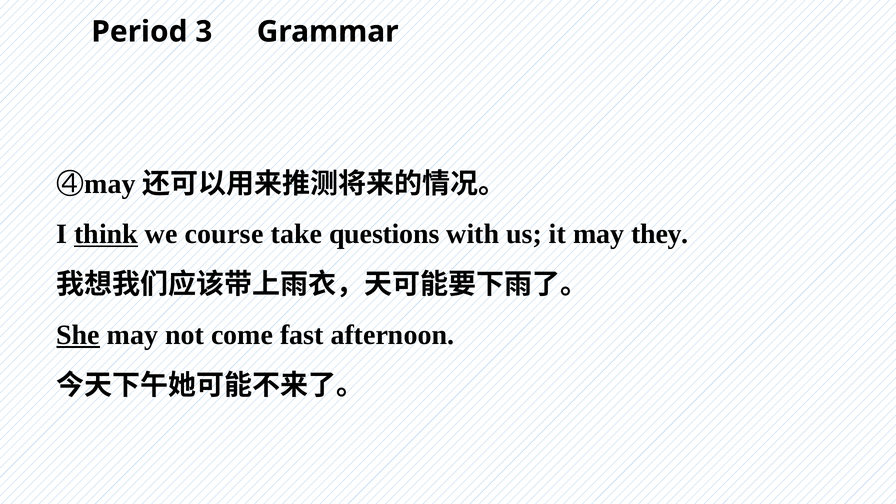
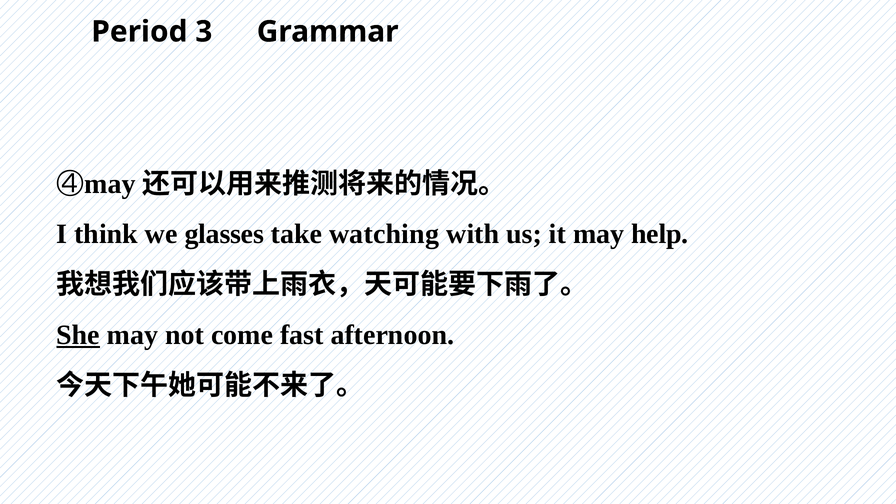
think underline: present -> none (106, 234)
course: course -> glasses (224, 234)
questions: questions -> watching (384, 234)
they: they -> help (660, 234)
